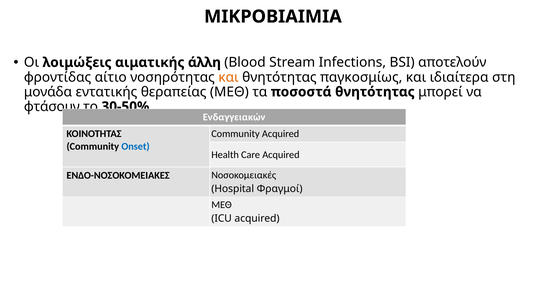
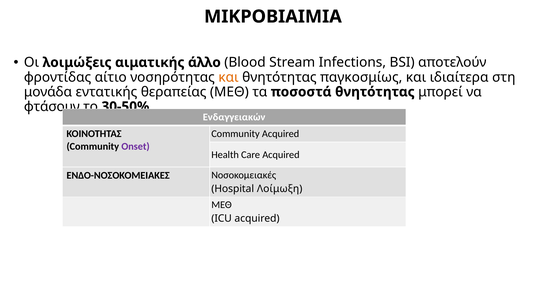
άλλη: άλλη -> άλλο (204, 62)
Onset colour: blue -> purple (136, 146)
Φραγμοί: Φραγμοί -> Λοίμωξη (280, 189)
